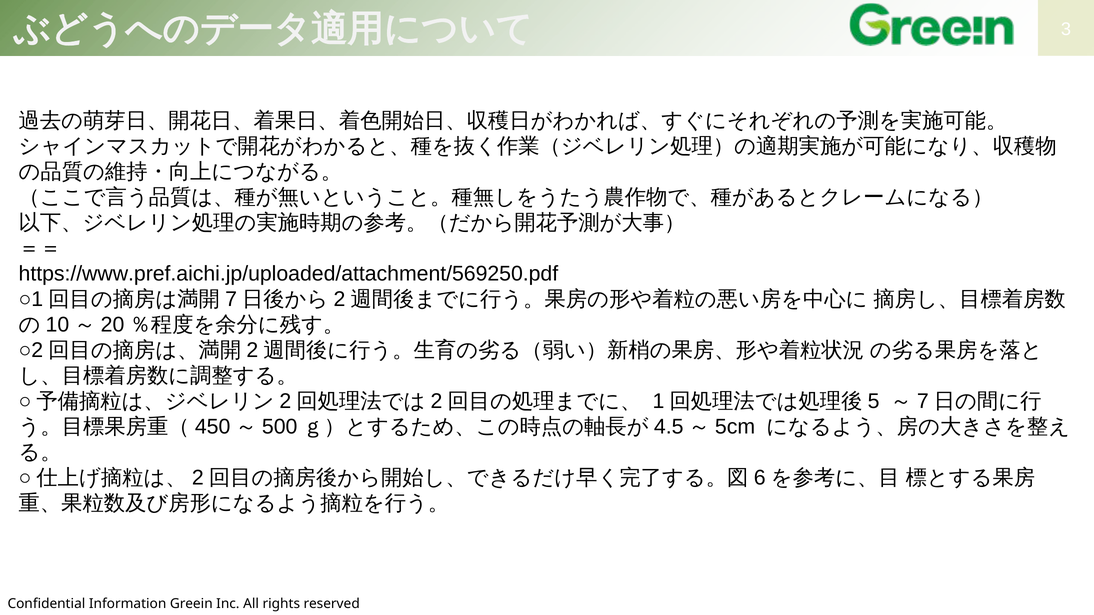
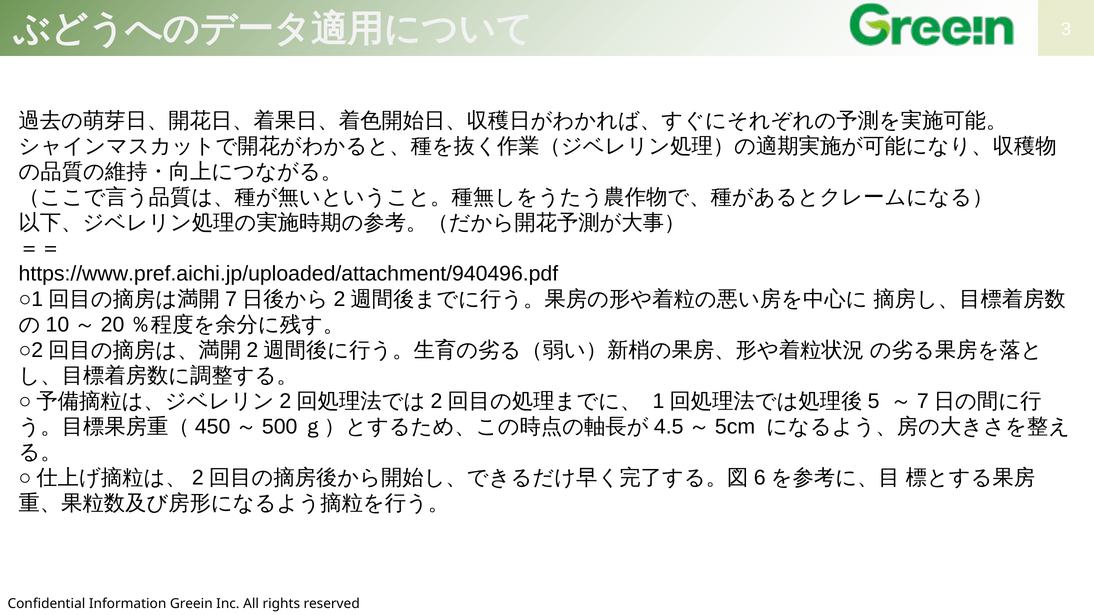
https://www.pref.aichi.jp/uploaded/attachment/569250.pdf: https://www.pref.aichi.jp/uploaded/attachment/569250.pdf -> https://www.pref.aichi.jp/uploaded/attachment/940496.pdf (288, 274)
